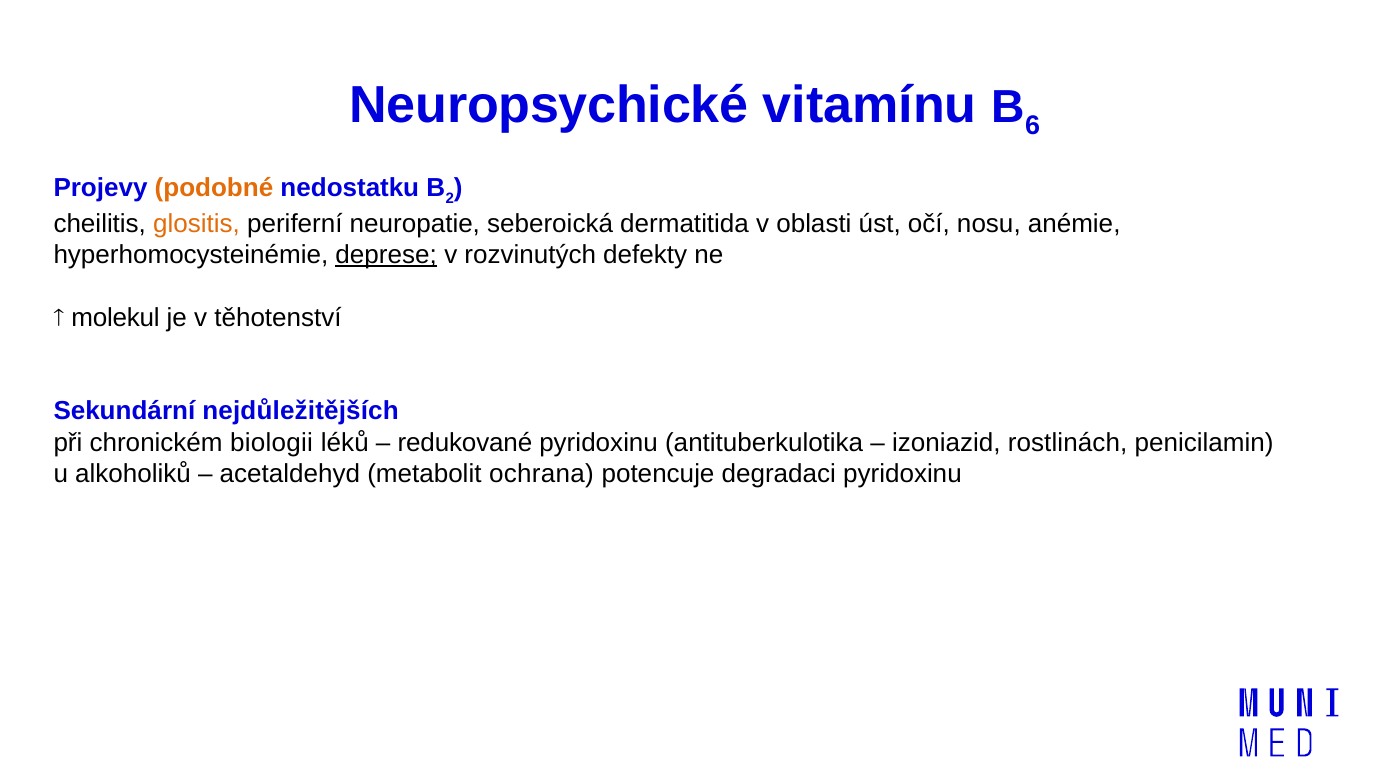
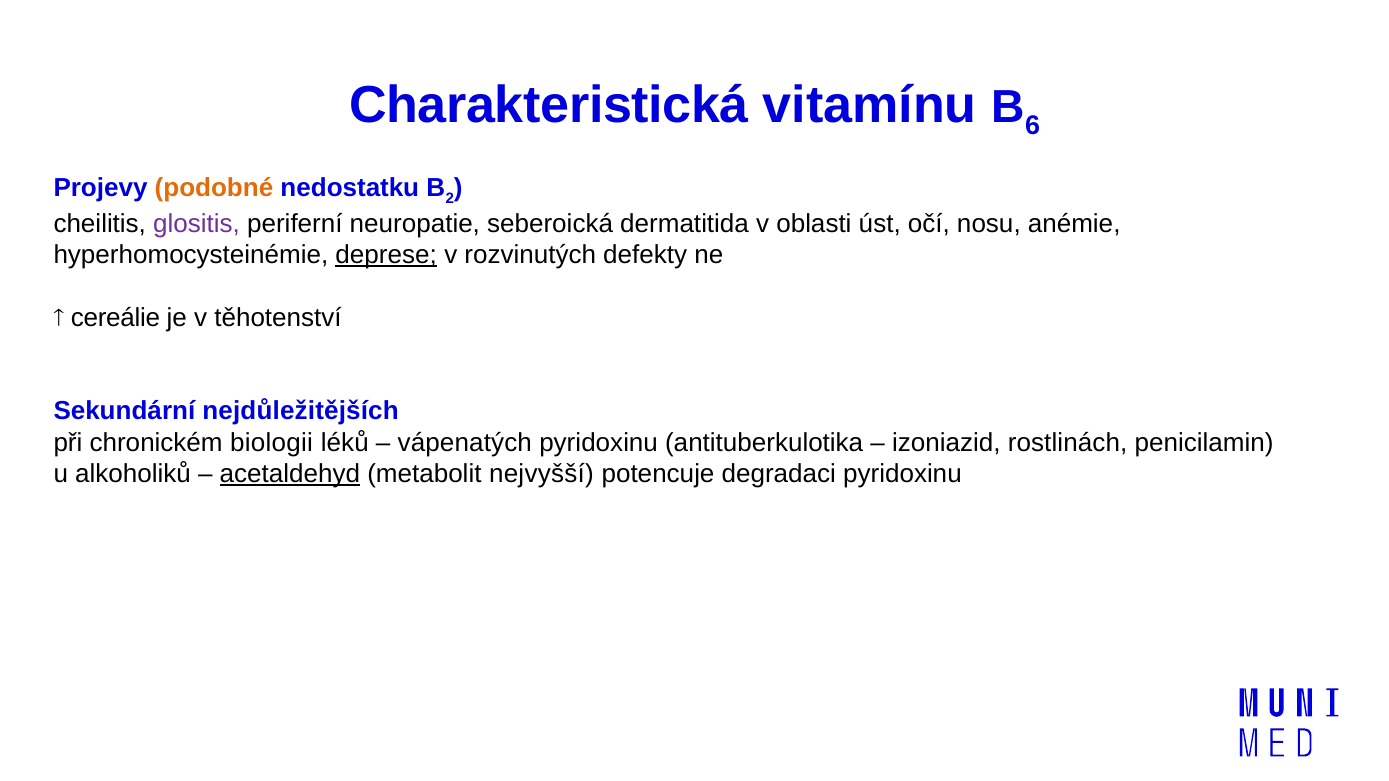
Neuropsychické: Neuropsychické -> Charakteristická (549, 106)
glositis colour: orange -> purple (197, 224)
molekul: molekul -> cereálie (116, 318)
redukované: redukované -> vápenatých (465, 443)
acetaldehyd underline: none -> present (290, 474)
ochrana: ochrana -> nejvyšší (541, 474)
